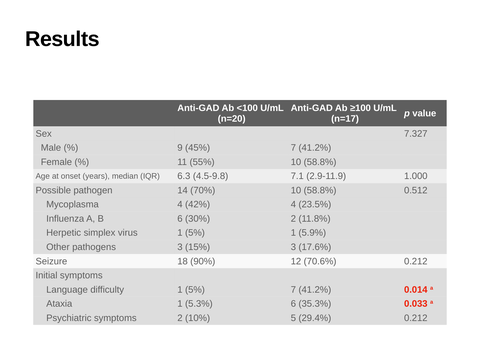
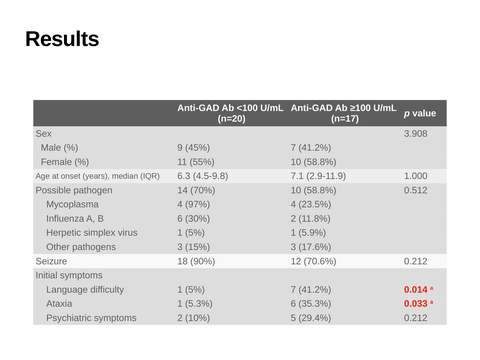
7.327: 7.327 -> 3.908 (416, 134)
42%: 42% -> 97% (198, 205)
